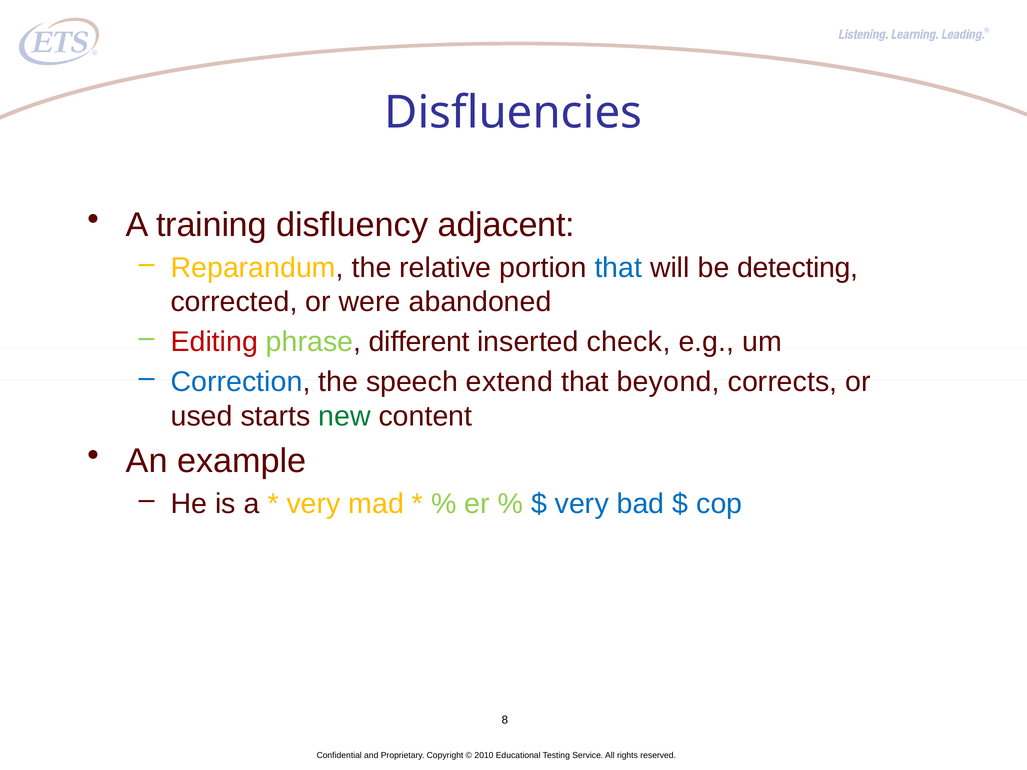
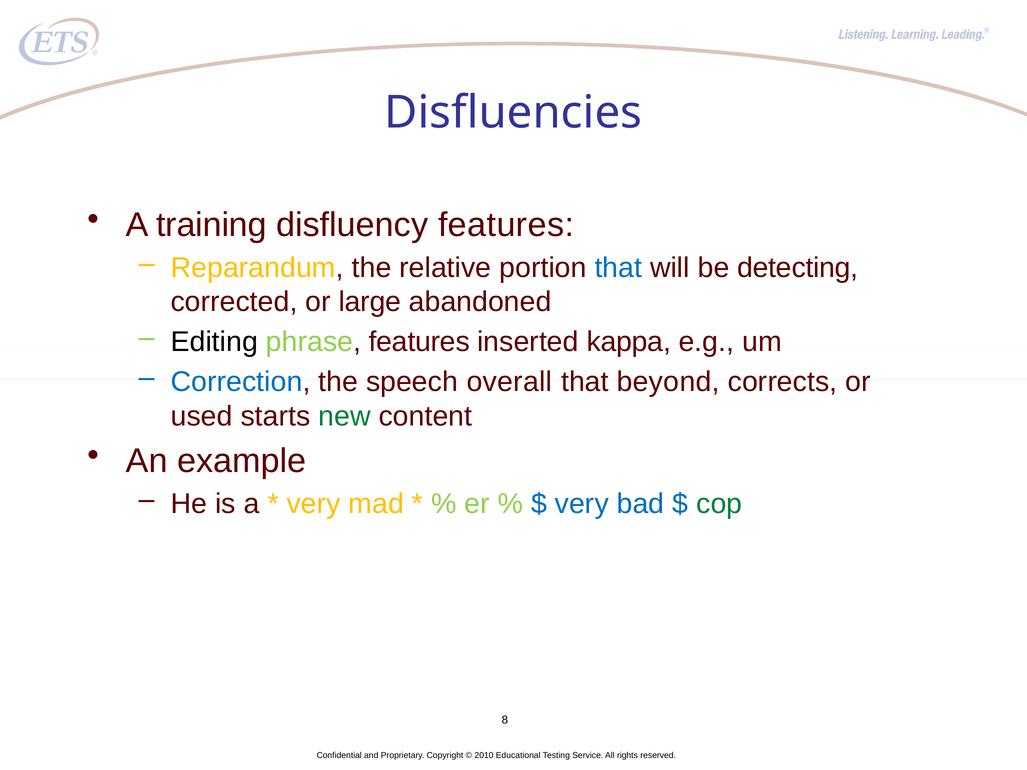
disfluency adjacent: adjacent -> features (506, 225)
were: were -> large (370, 302)
Editing colour: red -> black (214, 342)
phrase different: different -> features (419, 342)
check: check -> kappa (629, 342)
extend: extend -> overall (509, 382)
cop colour: blue -> green (719, 504)
